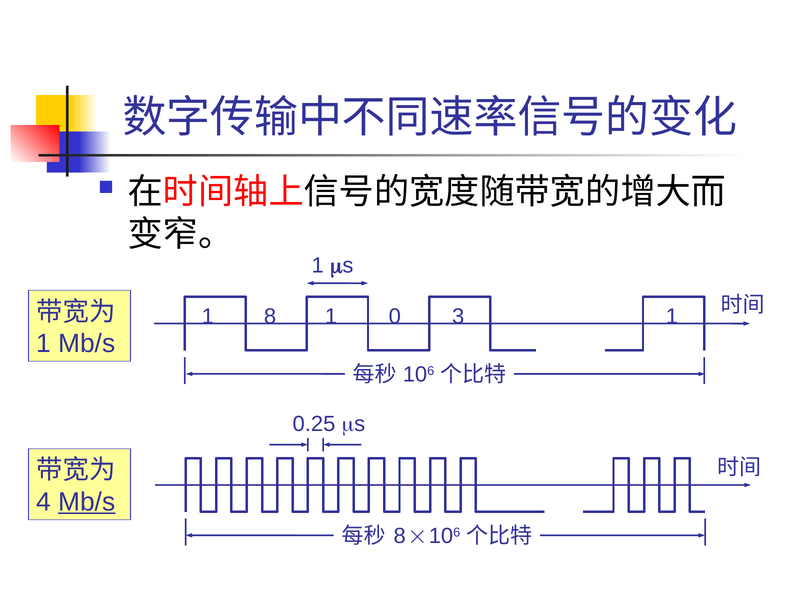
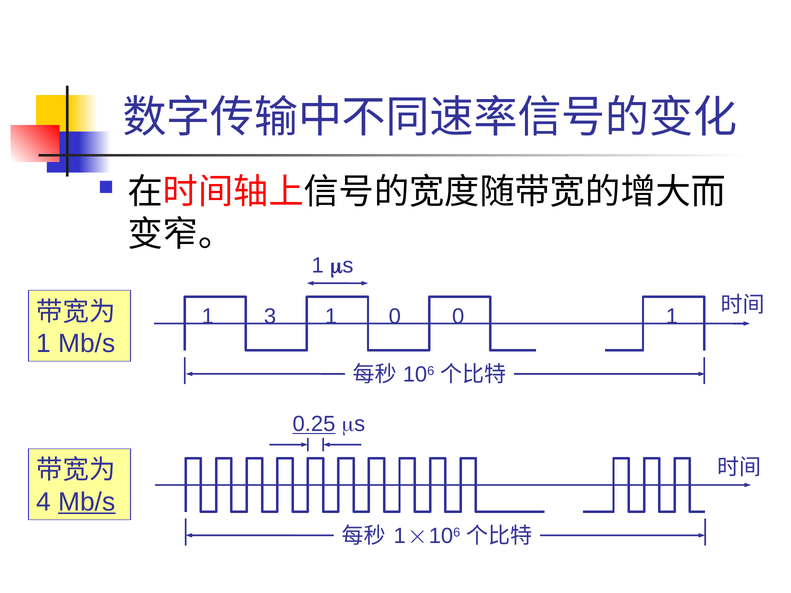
1 8: 8 -> 3 (270, 316)
0 3: 3 -> 0 (458, 316)
0.25 underline: none -> present (314, 424)
8: 8 -> 1 (400, 536)
